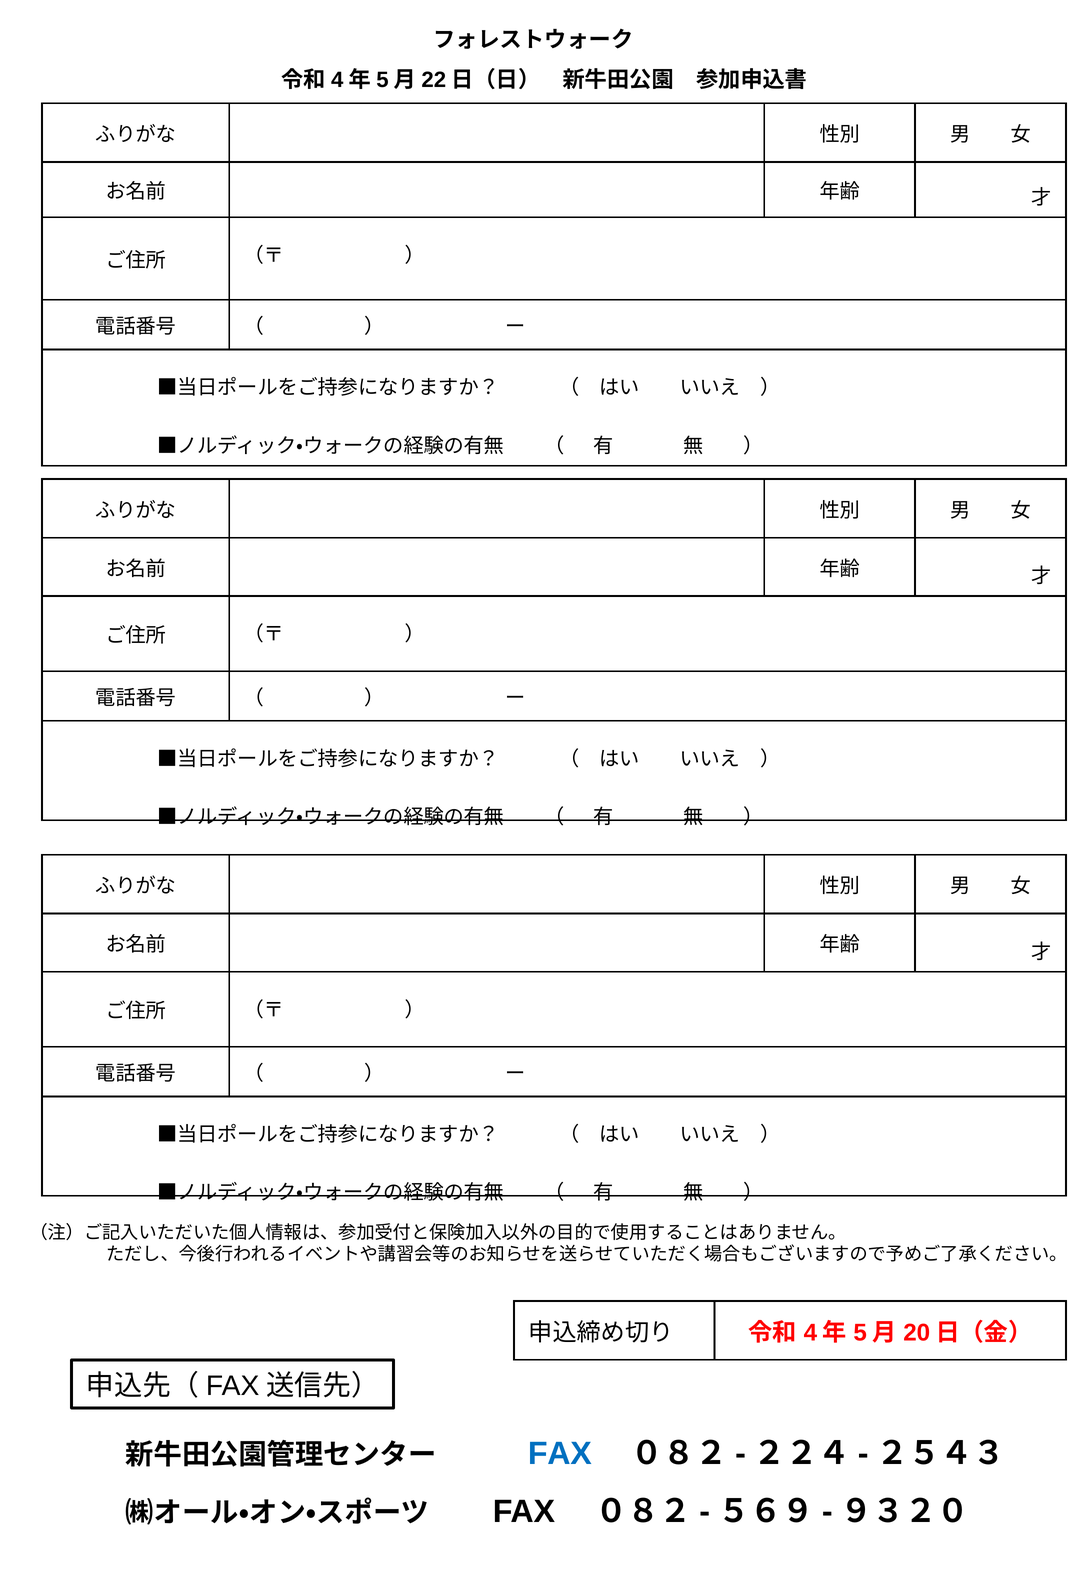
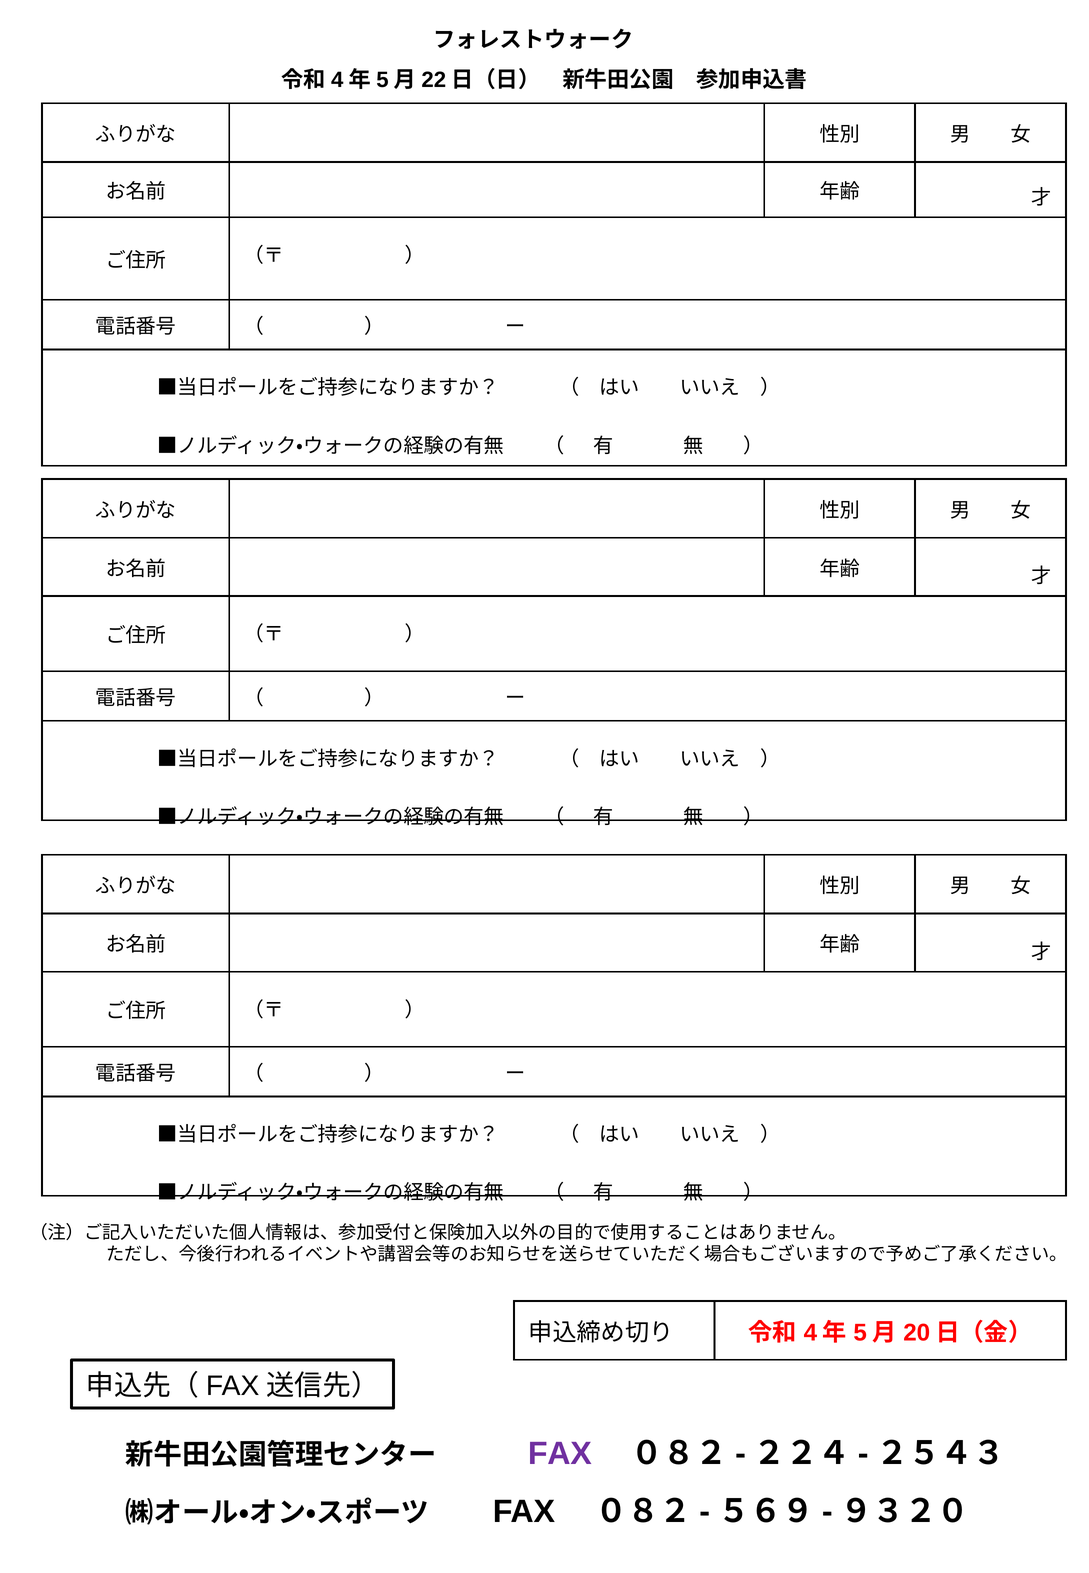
FAX colour: blue -> purple (560, 1454)
